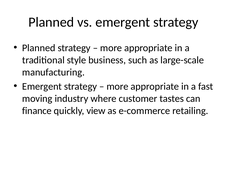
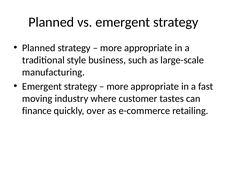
view: view -> over (96, 110)
